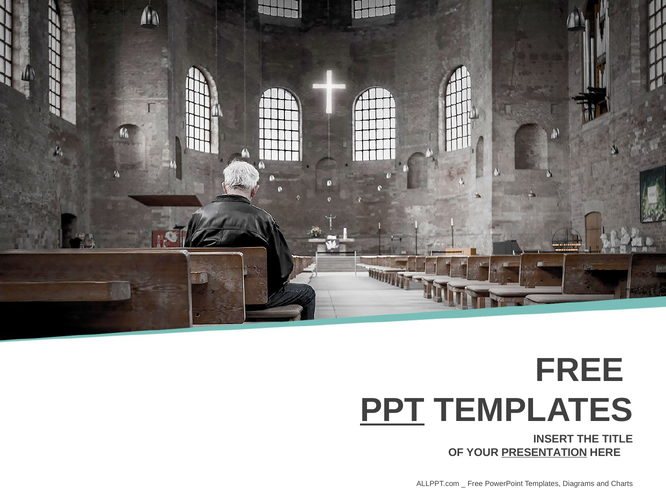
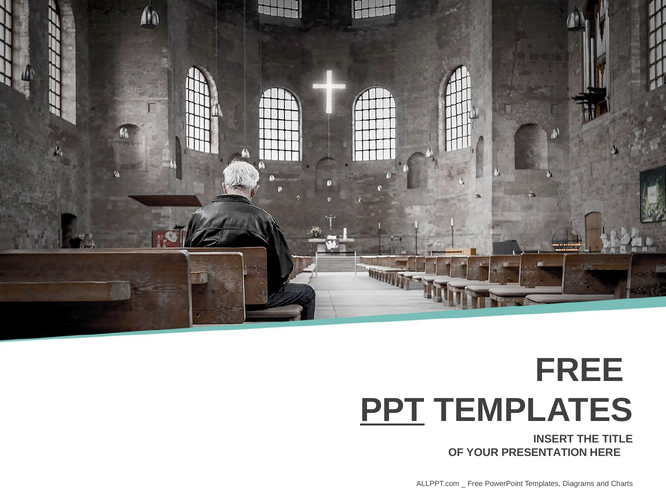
PRESENTATION underline: present -> none (544, 452)
